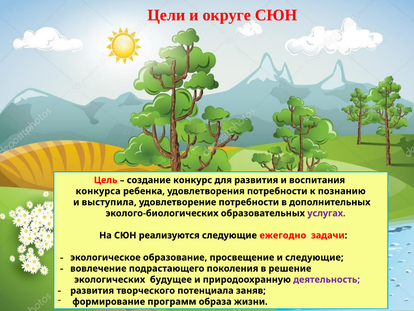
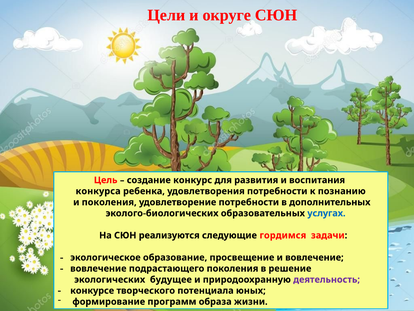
и выступила: выступила -> поколения (109, 202)
услугах colour: purple -> blue (326, 213)
ежегодно: ежегодно -> гордимся (283, 235)
и следующие: следующие -> вовлечение (314, 257)
развития: развития -> конкурсе (92, 290)
заняв: заняв -> юных (251, 290)
